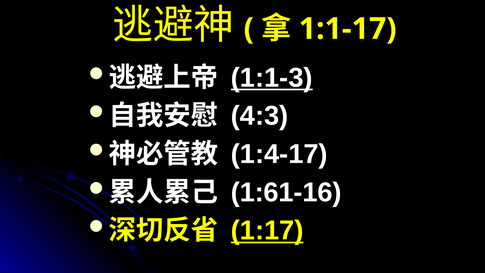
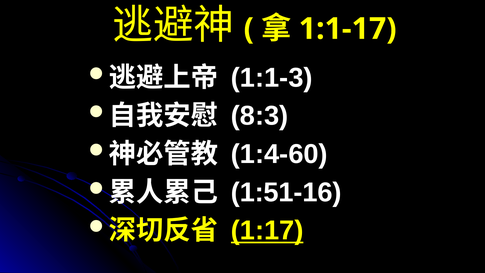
1:1-3 underline: present -> none (272, 78)
4:3: 4:3 -> 8:3 (260, 116)
1:4-17: 1:4-17 -> 1:4-60 (279, 154)
1:61-16: 1:61-16 -> 1:51-16 (286, 192)
